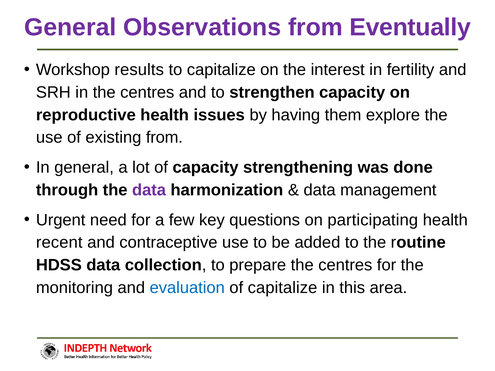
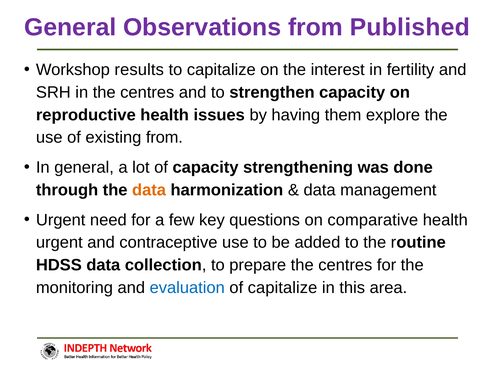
Eventually: Eventually -> Published (410, 27)
data colour: purple -> orange (149, 190)
participating: participating -> comparative (373, 220)
recent: recent -> urgent (59, 243)
